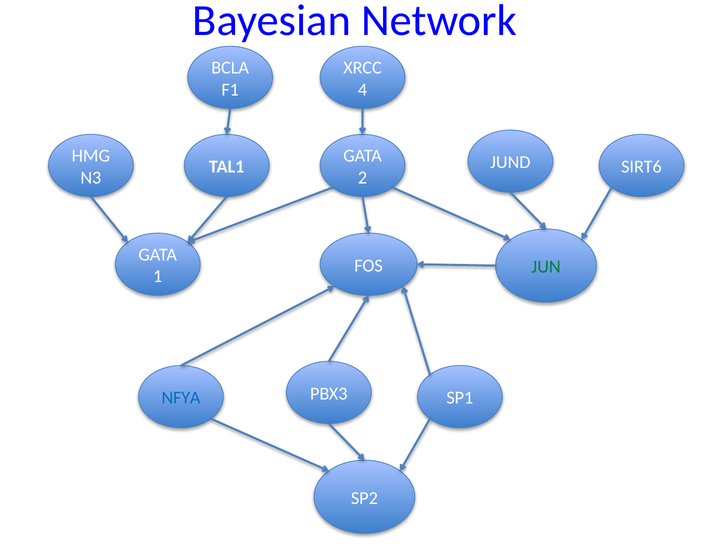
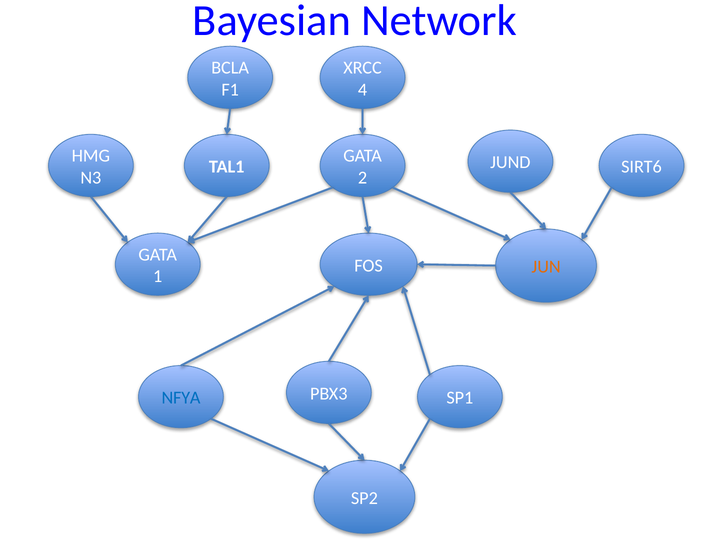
JUN colour: green -> orange (546, 267)
